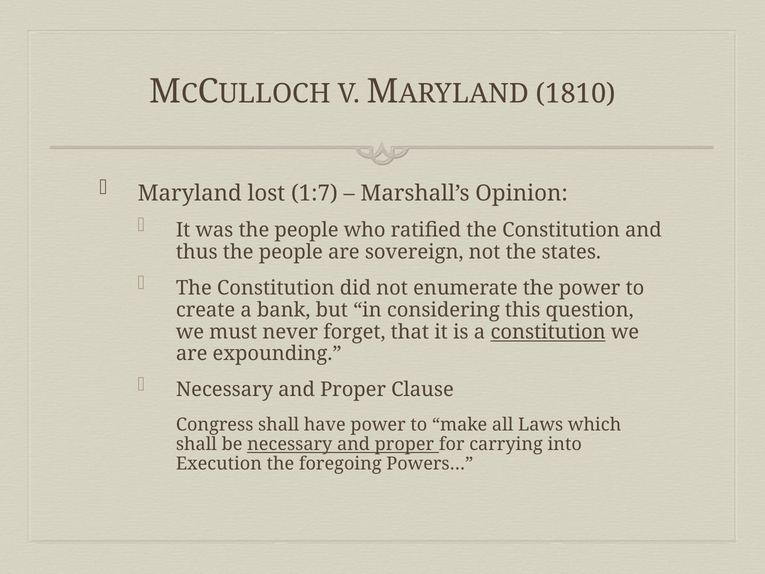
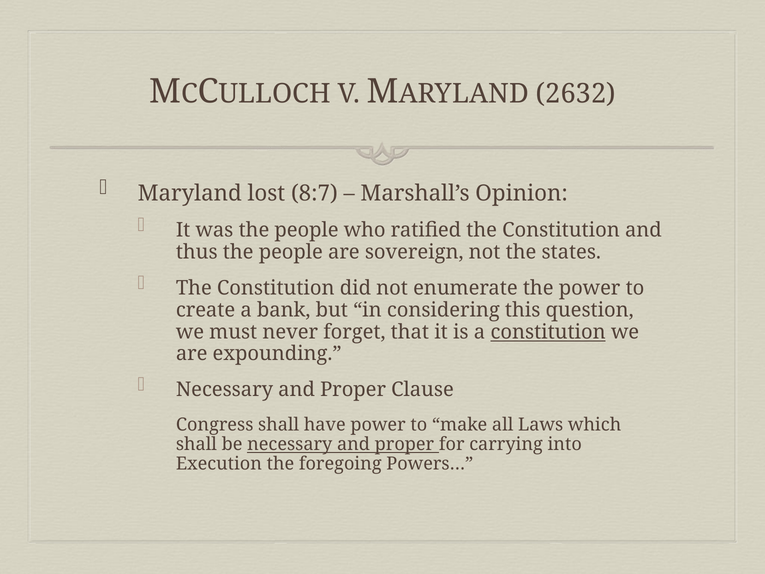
1810: 1810 -> 2632 (576, 94)
1:7: 1:7 -> 8:7 (314, 193)
